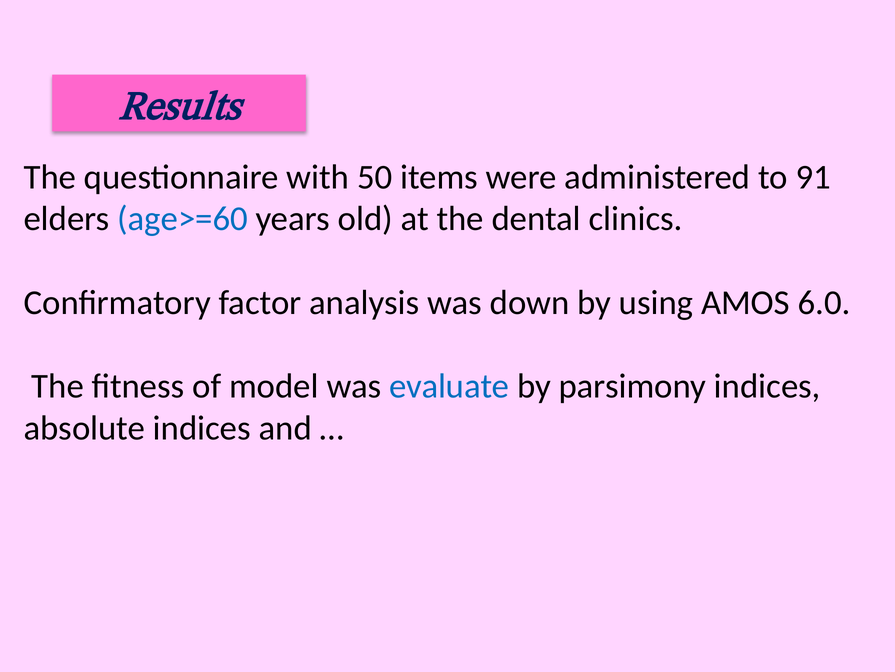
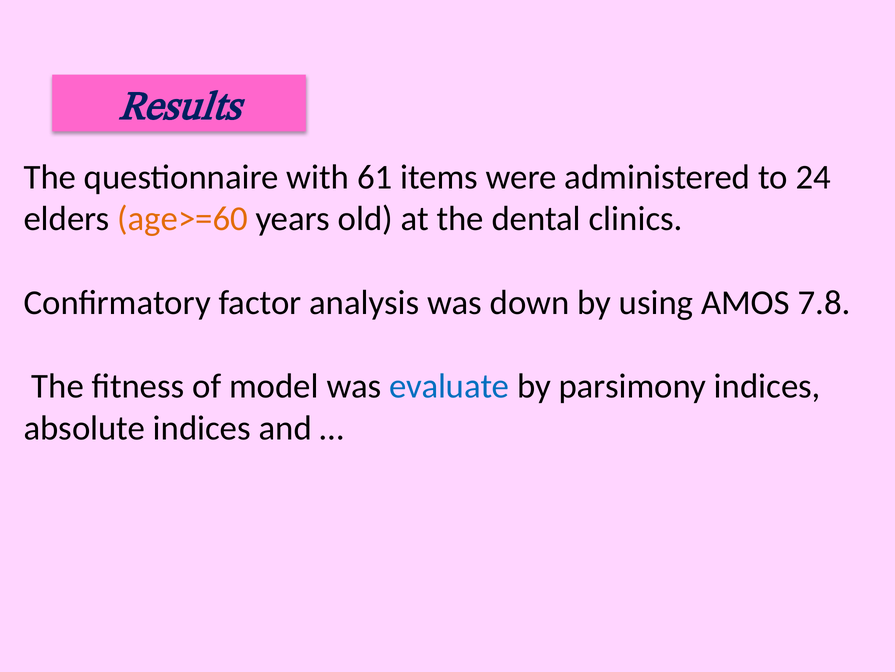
50: 50 -> 61 (375, 177)
91: 91 -> 24 (813, 177)
age>=60 colour: blue -> orange (183, 219)
6.0: 6.0 -> 7.8 (824, 302)
